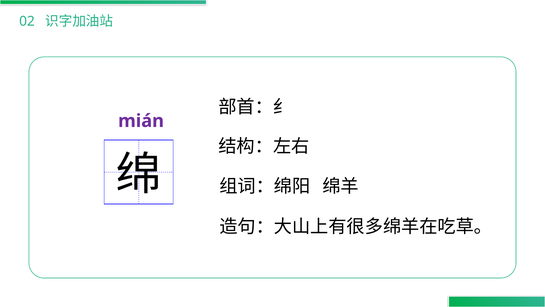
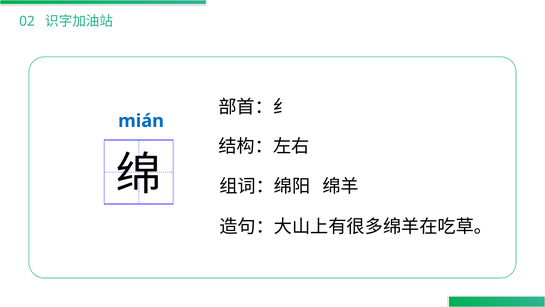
mián colour: purple -> blue (141, 121)
